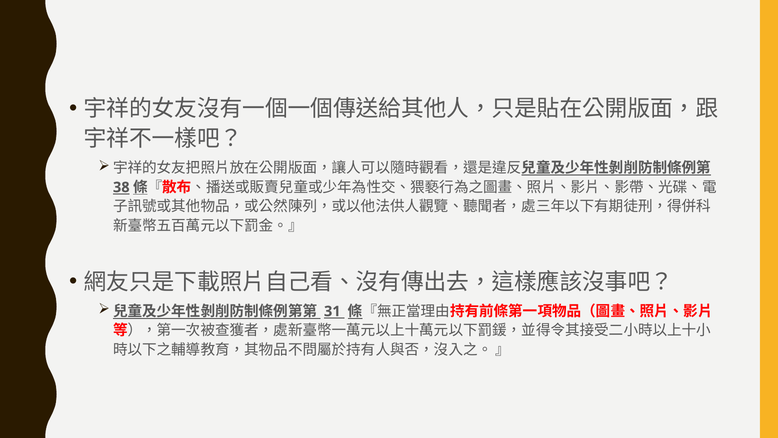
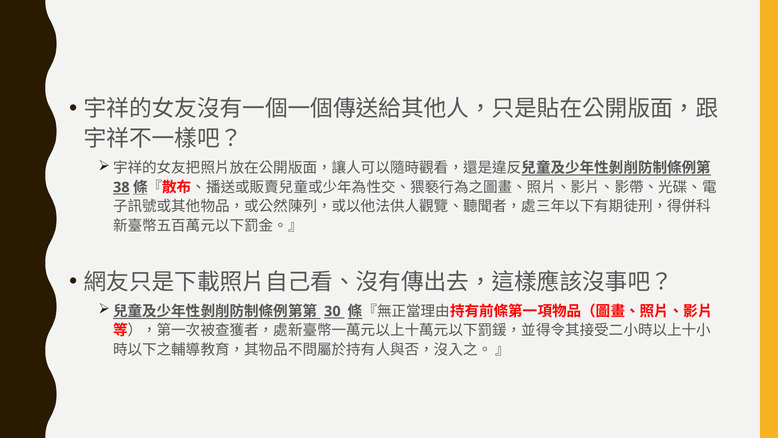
31: 31 -> 30 (332, 311)
